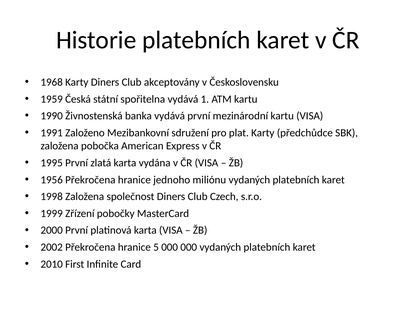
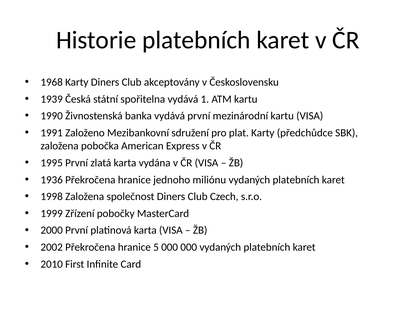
1959: 1959 -> 1939 (52, 99)
1956: 1956 -> 1936 (52, 180)
